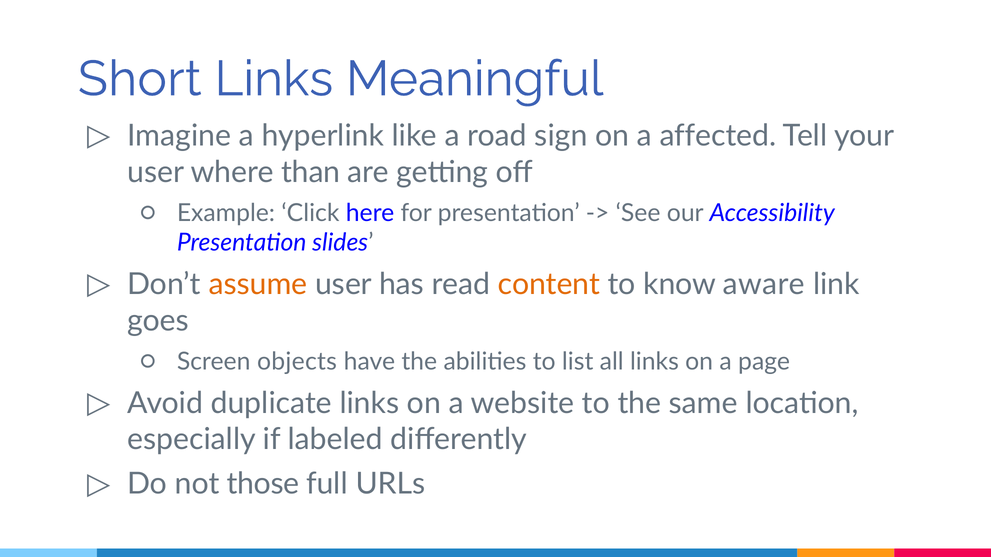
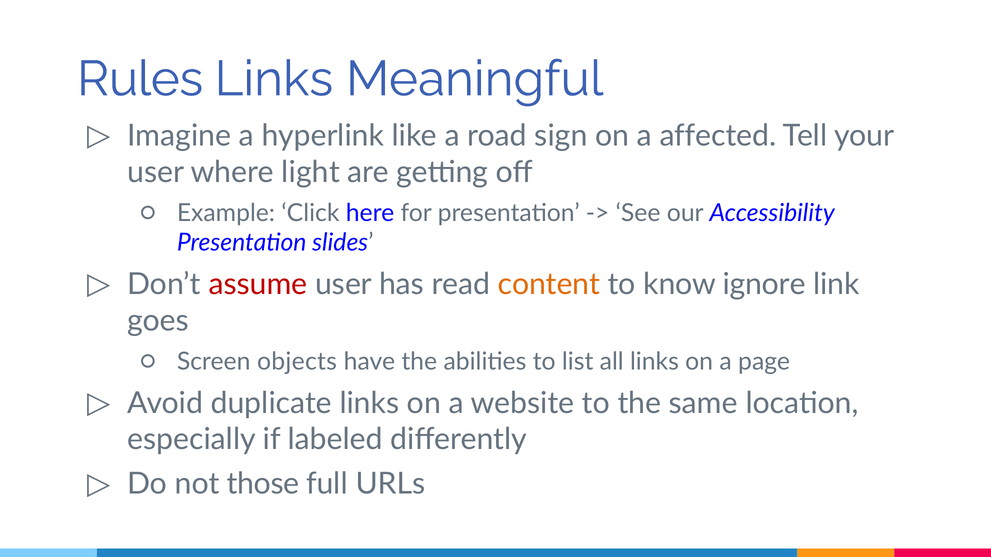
Short: Short -> Rules (140, 79)
than: than -> light (311, 172)
assume colour: orange -> red (258, 285)
aware: aware -> ignore (764, 285)
